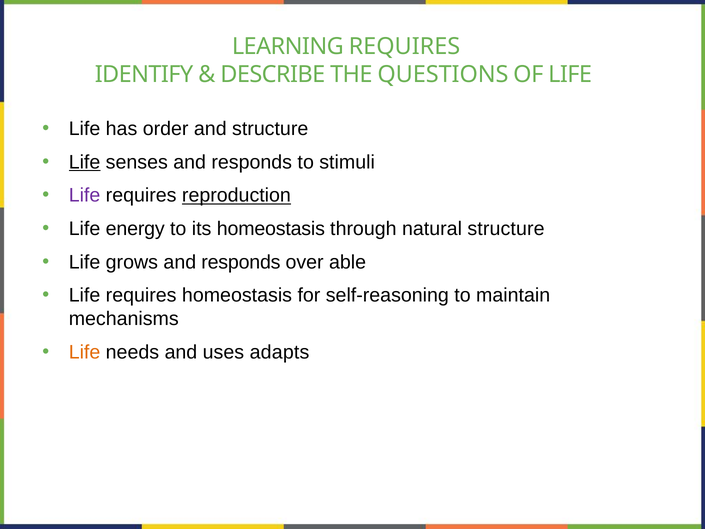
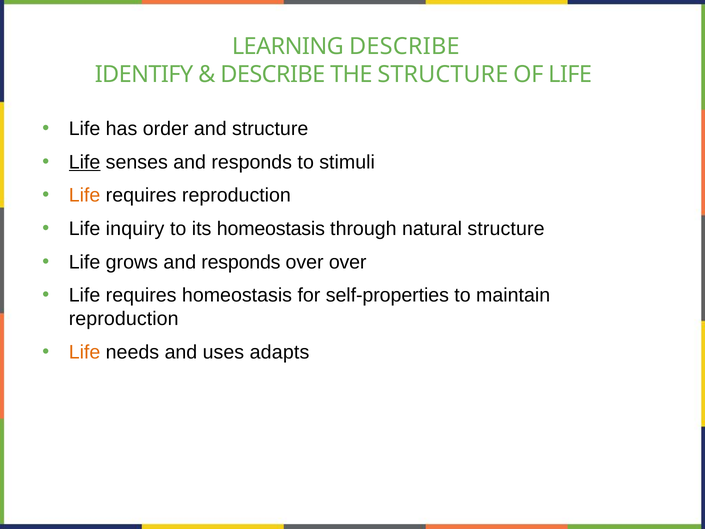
LEARNING REQUIRES: REQUIRES -> DESCRIBE (404, 46)
THE QUESTIONS: QUESTIONS -> STRUCTURE (443, 74)
Life colour: purple -> orange (85, 195)
reproduction underline: present -> none (236, 195)
energy: energy -> inquiry (135, 229)
over able: able -> over (348, 262)
self-reasoning: self-reasoning -> self-properties (387, 295)
mechanisms: mechanisms -> reproduction (124, 319)
